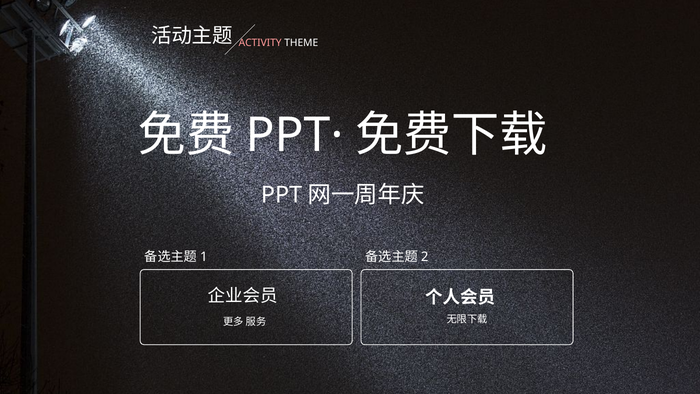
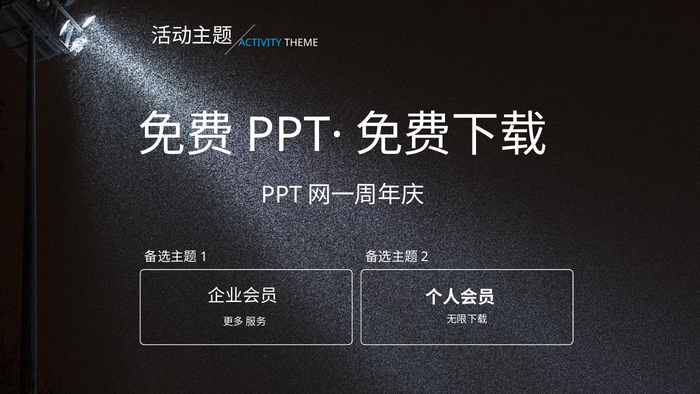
ACTIVITY colour: pink -> light blue (260, 43)
